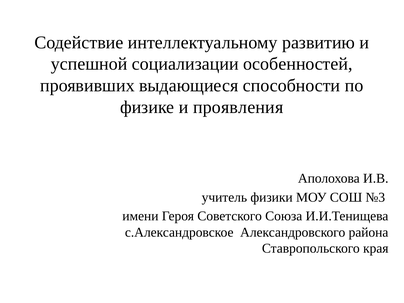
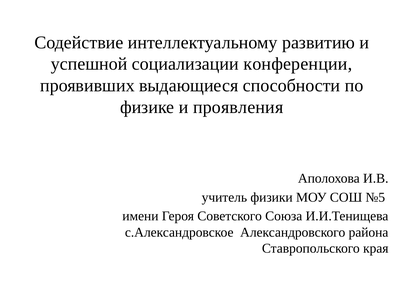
особенностей: особенностей -> конференции (298, 64)
№3: №3 -> №5 (375, 197)
